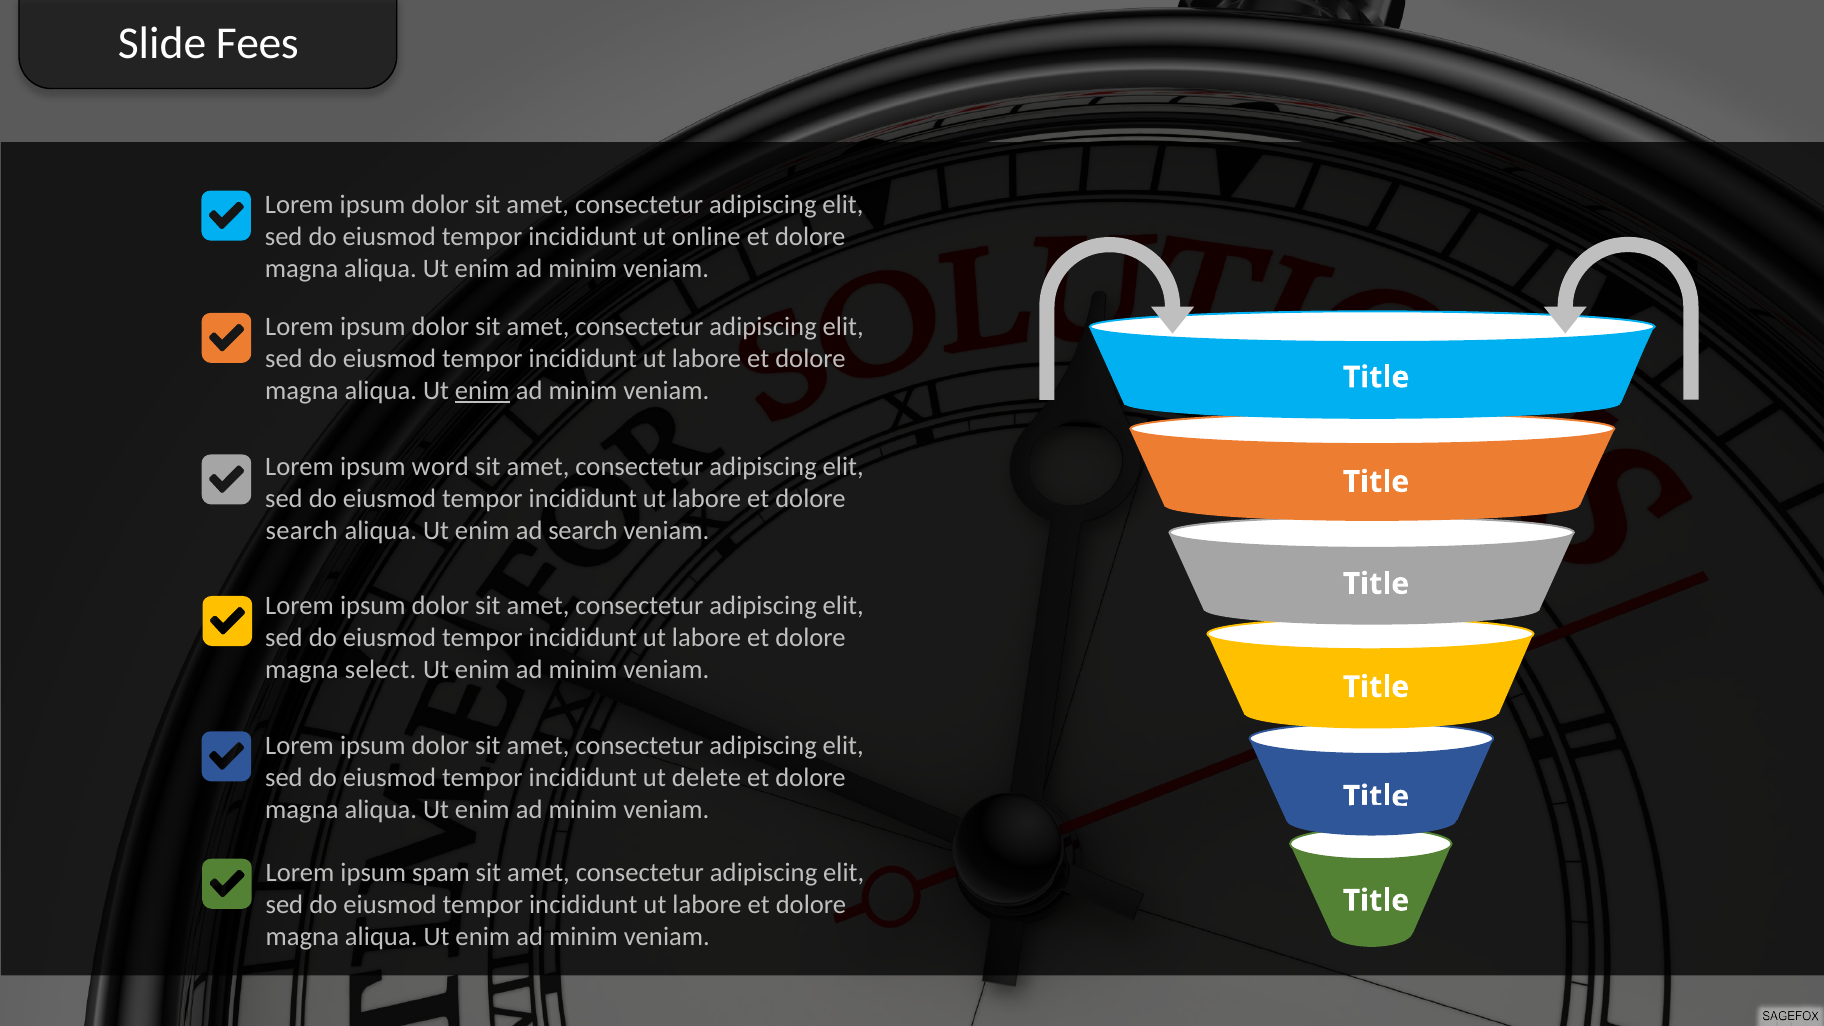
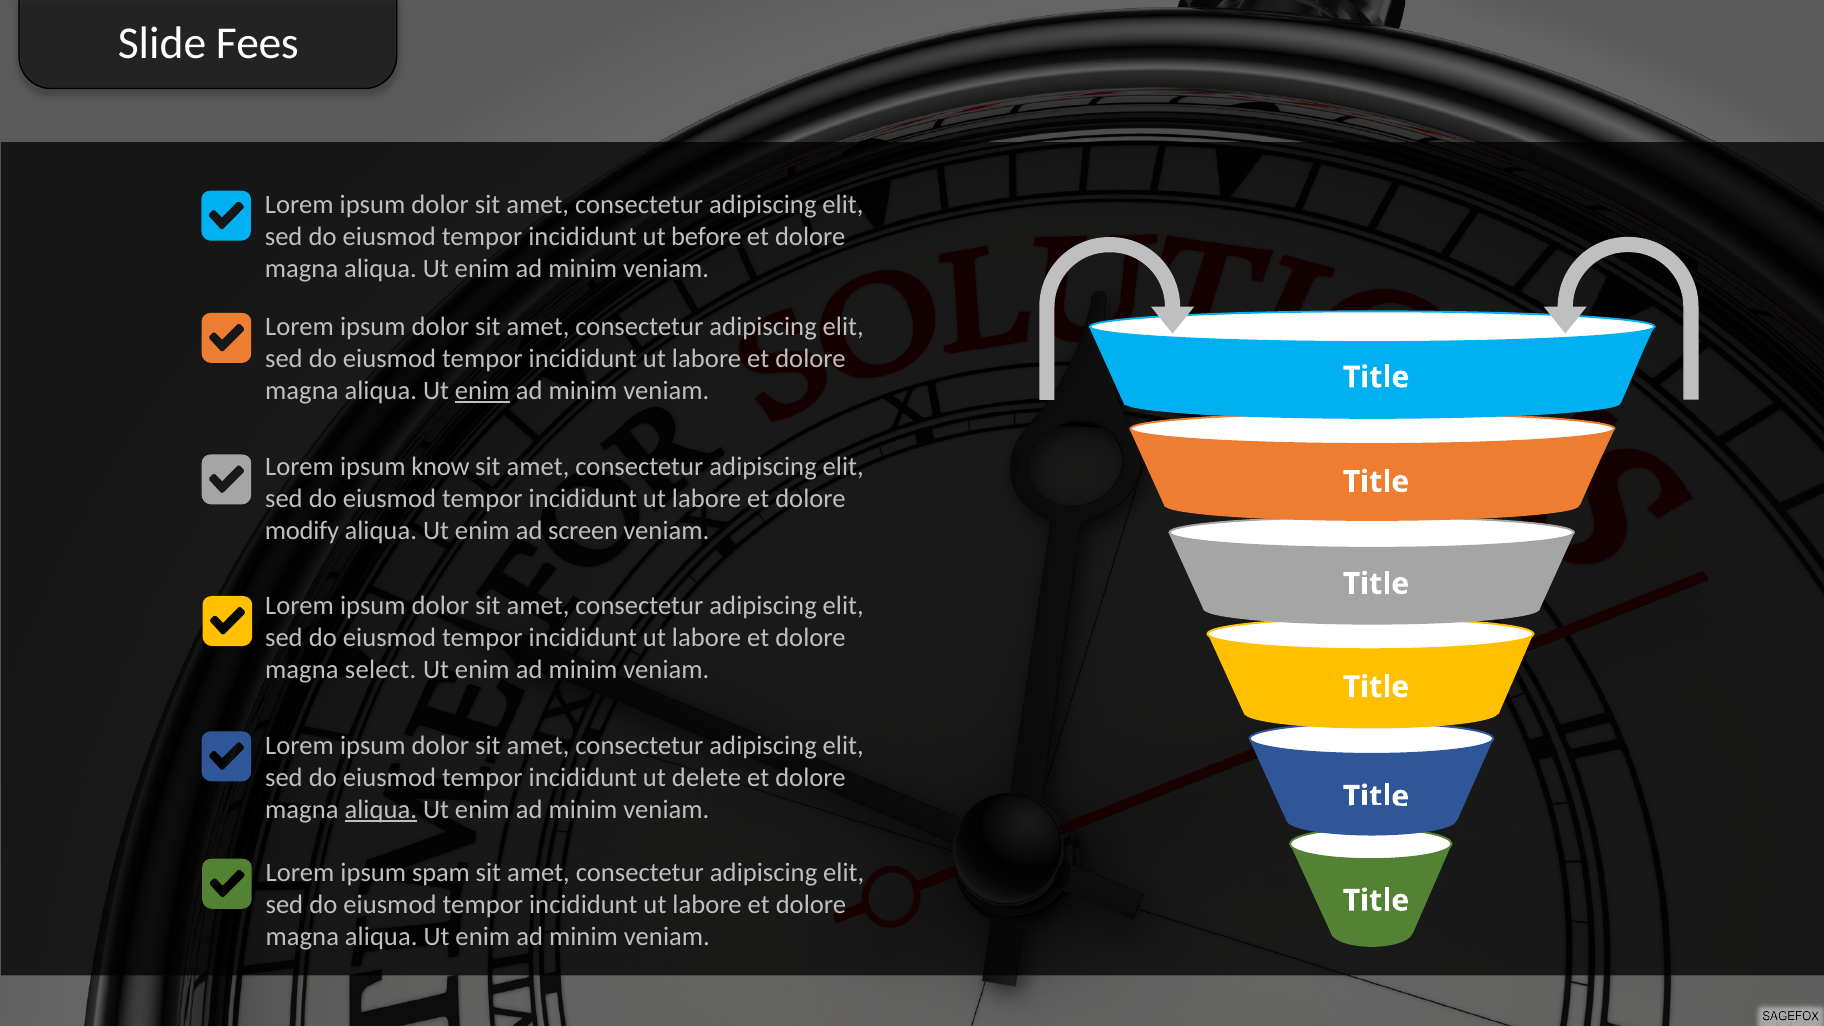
online: online -> before (706, 237)
word: word -> know (441, 467)
search: search -> modify (302, 530)
ad search: search -> screen (583, 530)
aliqua underline: none -> present (381, 810)
